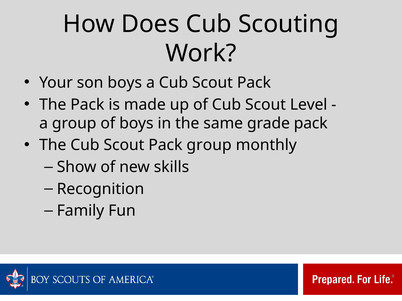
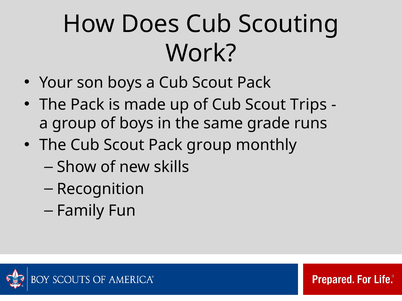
Level: Level -> Trips (309, 105)
grade pack: pack -> runs (311, 124)
